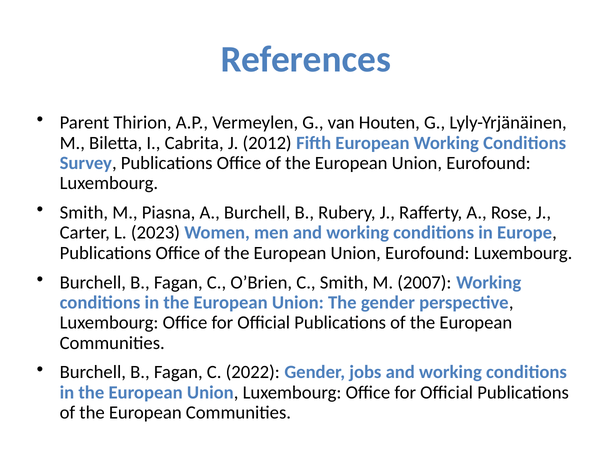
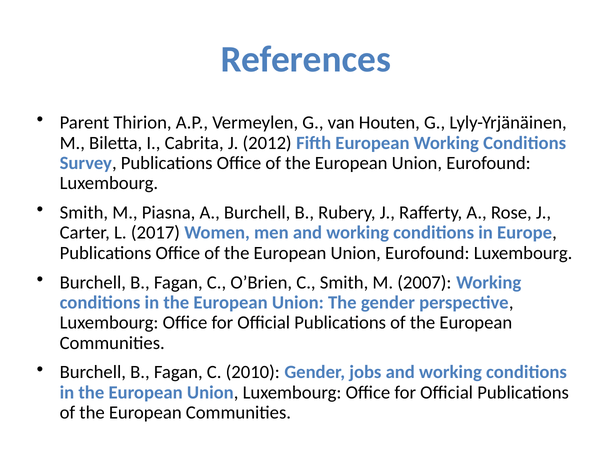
2023: 2023 -> 2017 (155, 233)
2022: 2022 -> 2010 (253, 372)
